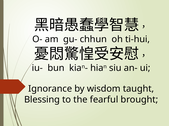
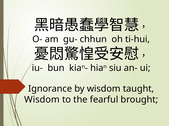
Blessing: Blessing -> Wisdom (42, 100)
